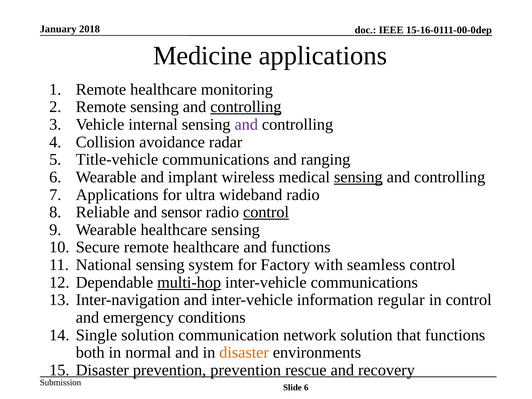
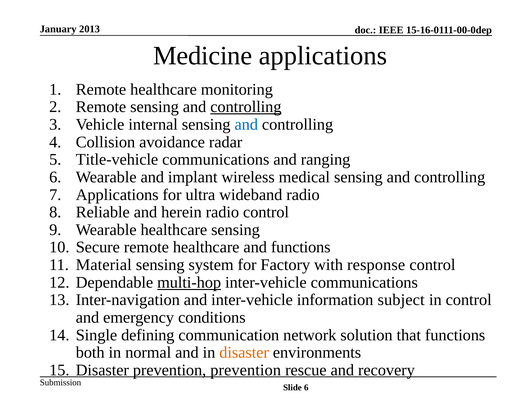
2018: 2018 -> 2013 (90, 29)
and colour: purple -> blue (246, 124)
sensing underline: present -> none (358, 177)
sensor: sensor -> herein (181, 212)
control underline: present -> none (266, 212)
National: National -> Material (104, 265)
seamless: seamless -> response (376, 265)
regular: regular -> subject (401, 300)
Single solution: solution -> defining (148, 335)
